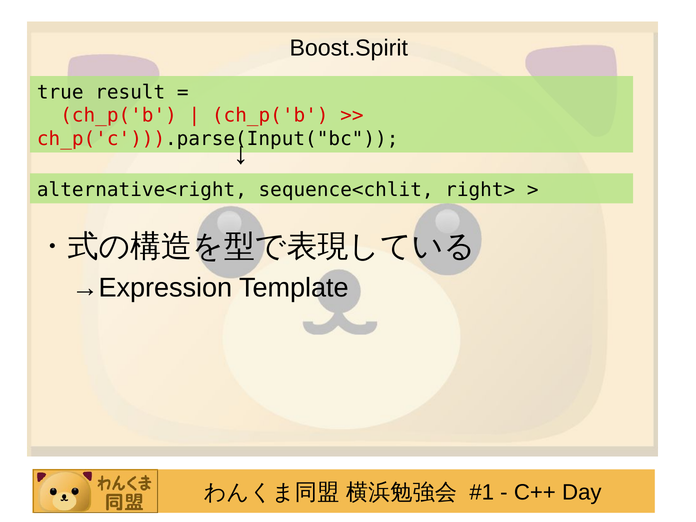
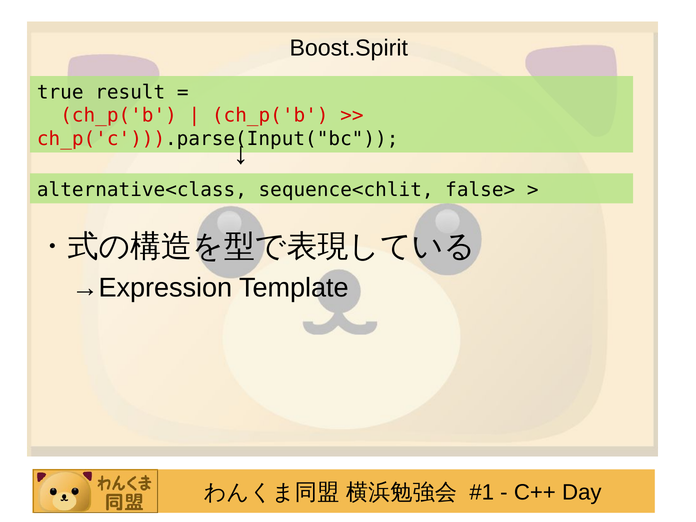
alternative<right: alternative<right -> alternative<class (142, 190)
right>: right> -> false> (480, 190)
